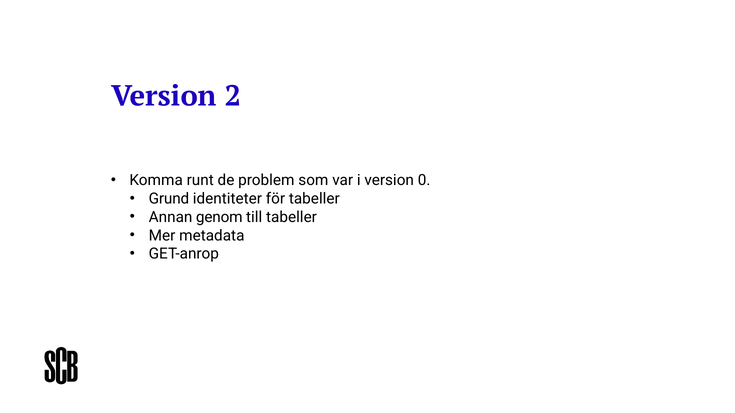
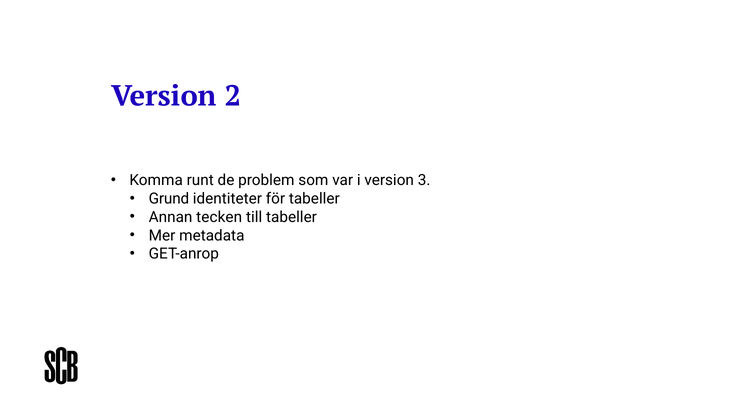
0: 0 -> 3 (424, 181)
genom: genom -> tecken (219, 217)
